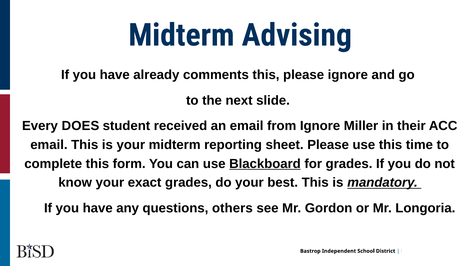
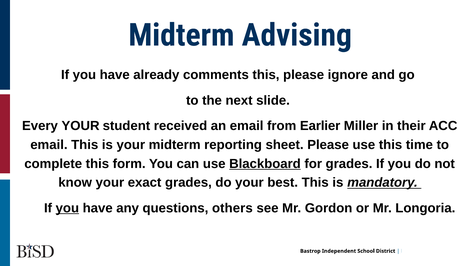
Every DOES: DOES -> YOUR (81, 126)
from Ignore: Ignore -> Earlier (320, 126)
you underline: none -> present (67, 208)
